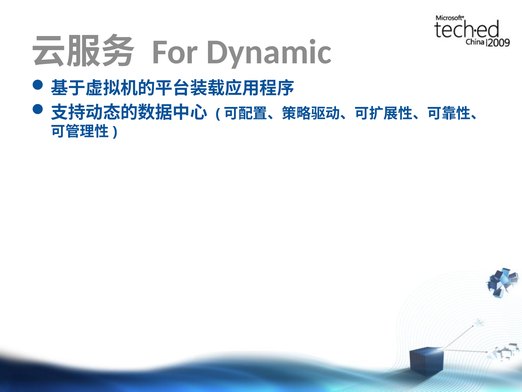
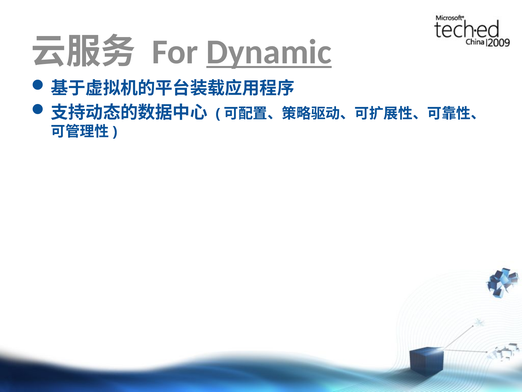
Dynamic underline: none -> present (269, 52)
